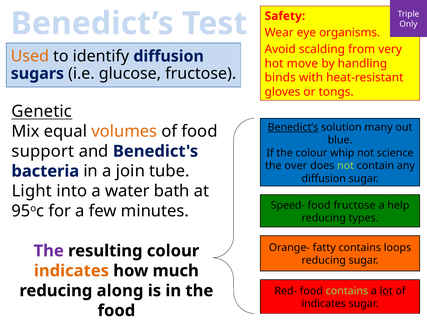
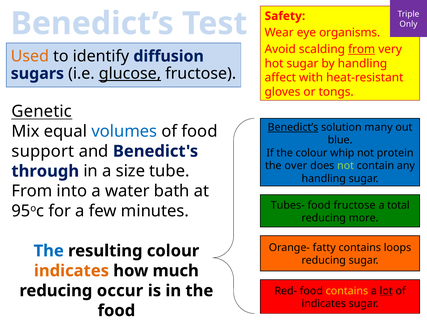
from underline: none -> present (362, 49)
hot move: move -> sugar (302, 64)
glucose underline: none -> present (130, 74)
binds: binds -> affect (280, 78)
volumes colour: orange -> blue (124, 131)
science: science -> protein (395, 153)
bacteria: bacteria -> through (45, 171)
join: join -> size (130, 171)
diffusion: diffusion -> handling (324, 179)
Light: Light -> From (32, 191)
Speed-: Speed- -> Tubes- (288, 205)
help: help -> total (398, 205)
types: types -> more (364, 218)
The colour: purple -> blue (49, 251)
contains colour: light green -> yellow (347, 291)
along: along -> occur (120, 291)
